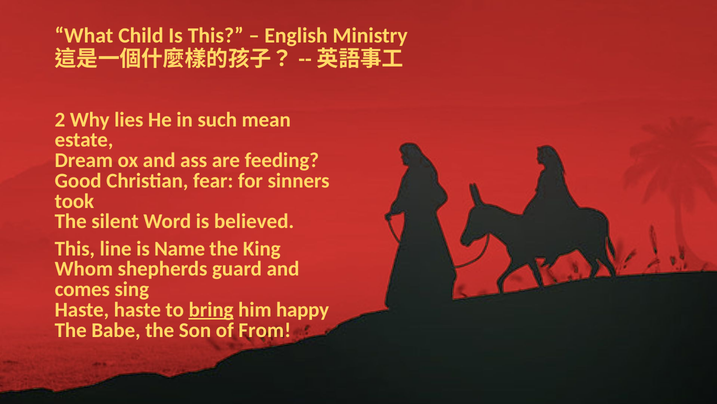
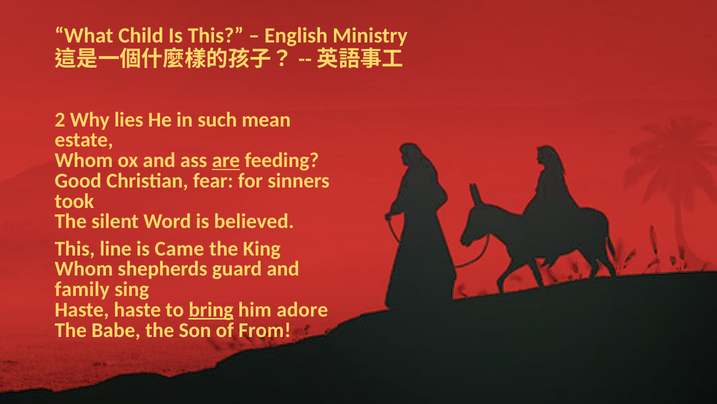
Dream: Dream -> Whom (84, 160)
are underline: none -> present (226, 160)
Name: Name -> Came (179, 248)
comes: comes -> family (82, 289)
happy: happy -> adore (302, 309)
